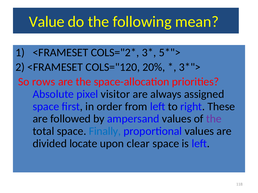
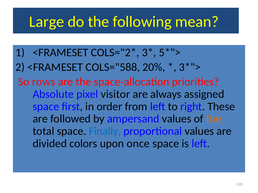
Value: Value -> Large (47, 22)
COLS="120: COLS="120 -> COLS="588 (113, 67)
the colour: purple -> orange (214, 119)
locate: locate -> colors (83, 144)
clear: clear -> once (138, 144)
